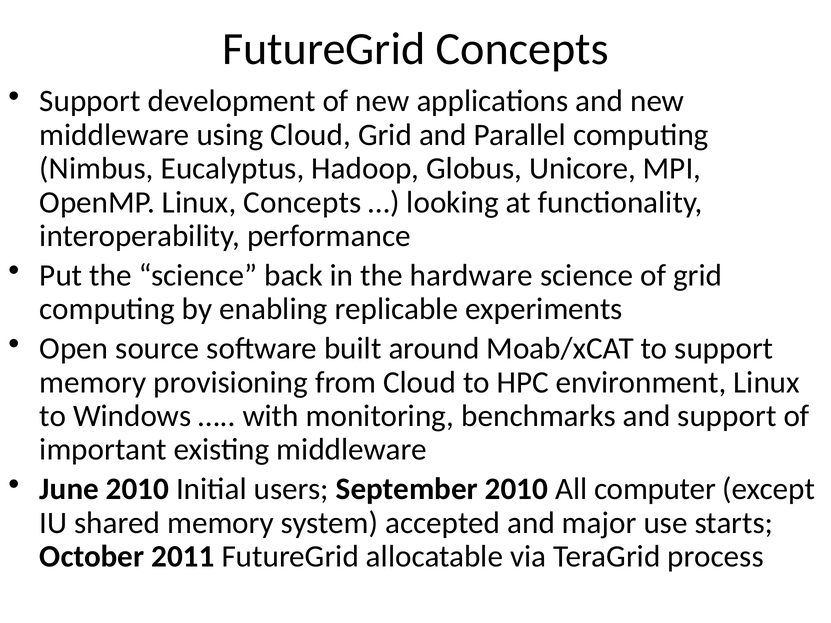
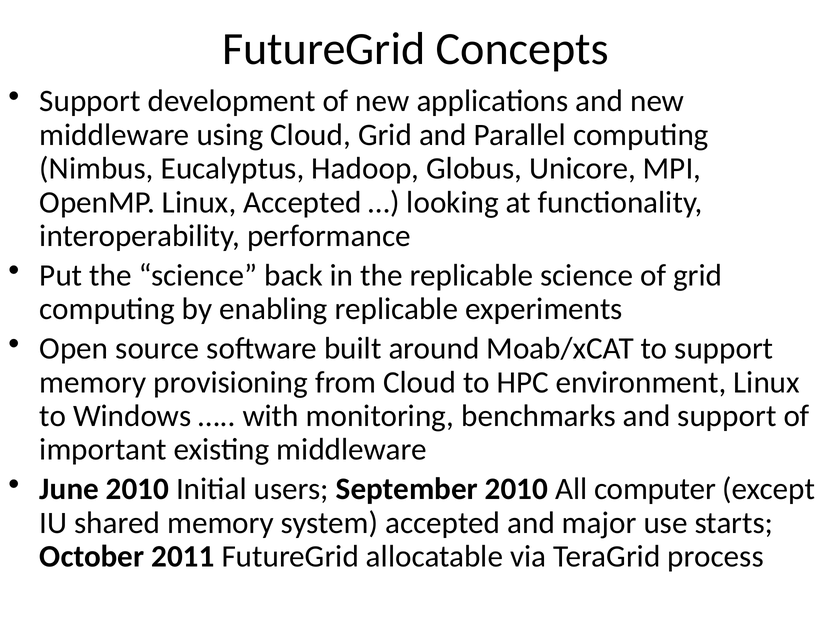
Linux Concepts: Concepts -> Accepted (302, 202)
the hardware: hardware -> replicable (471, 276)
